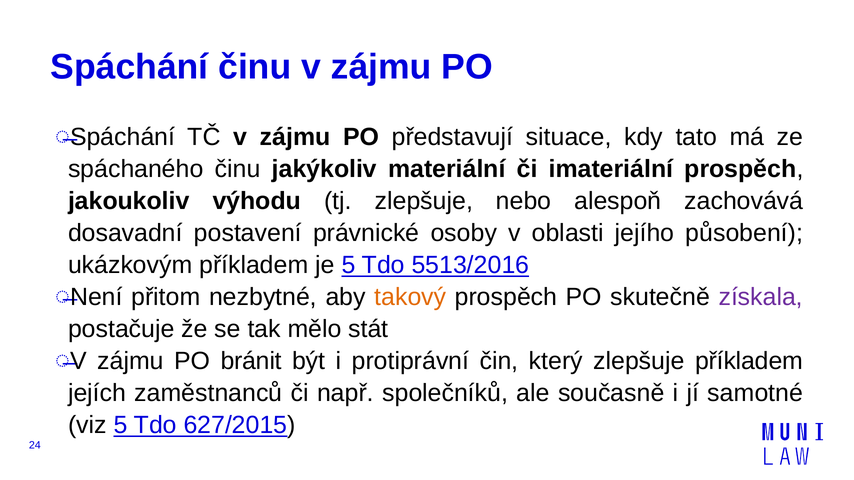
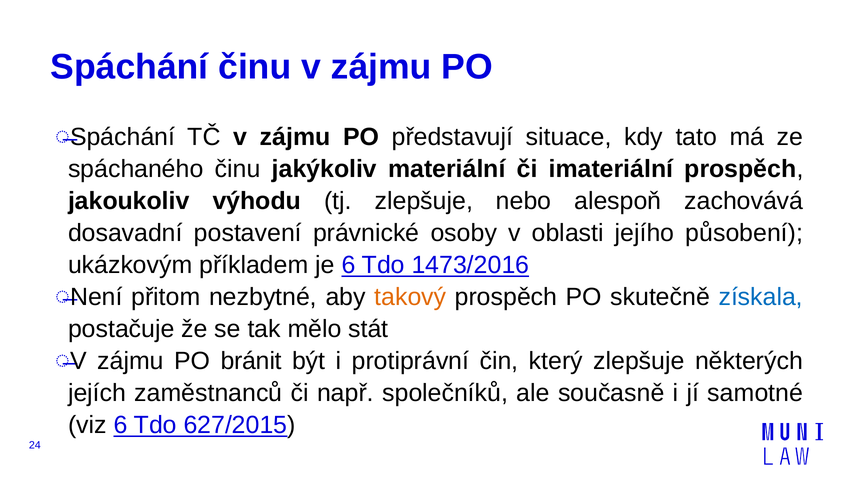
je 5: 5 -> 6 (349, 265)
5513/2016: 5513/2016 -> 1473/2016 (470, 265)
získala colour: purple -> blue (761, 297)
zlepšuje příkladem: příkladem -> některých (749, 361)
viz 5: 5 -> 6 (121, 426)
